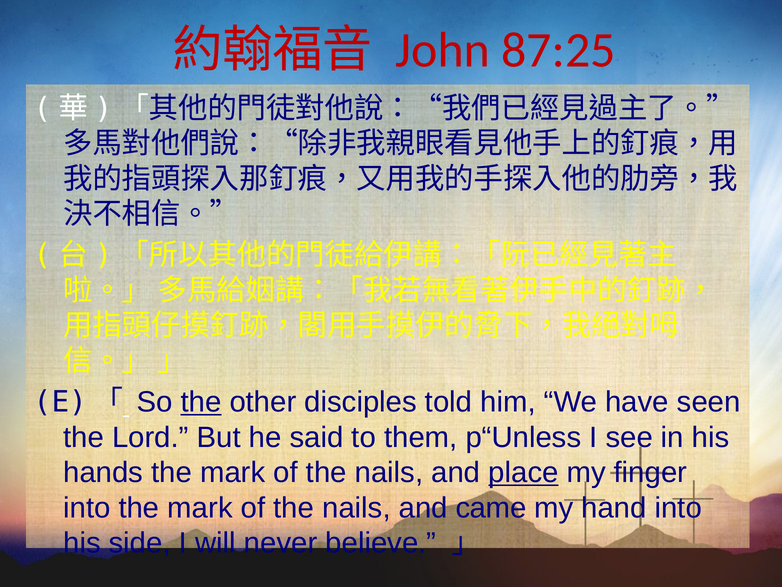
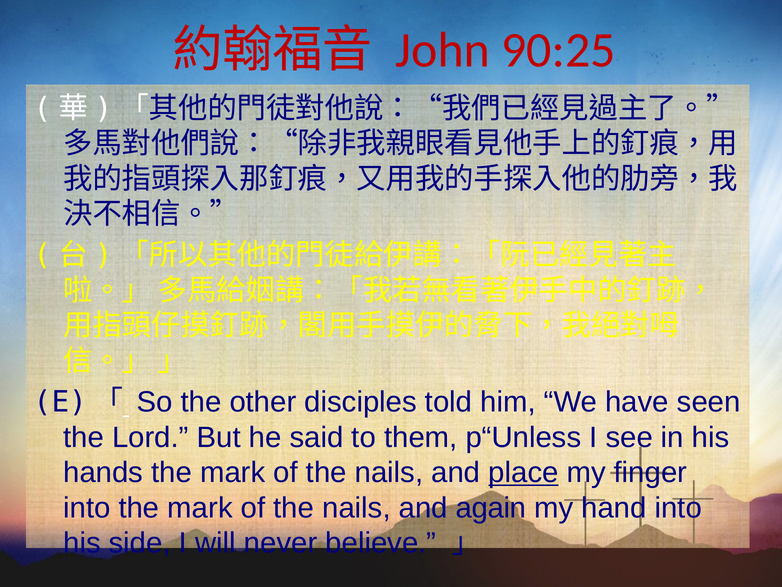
87:25: 87:25 -> 90:25 (558, 50)
the underline: present -> none (201, 402)
came: came -> again (491, 507)
